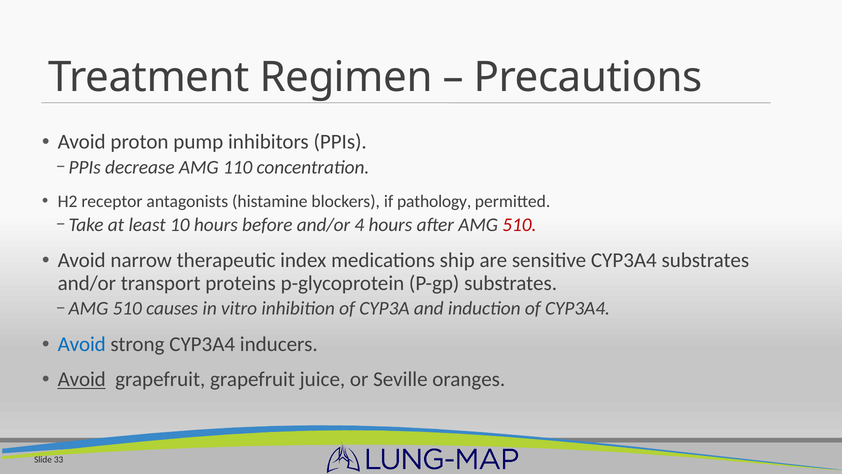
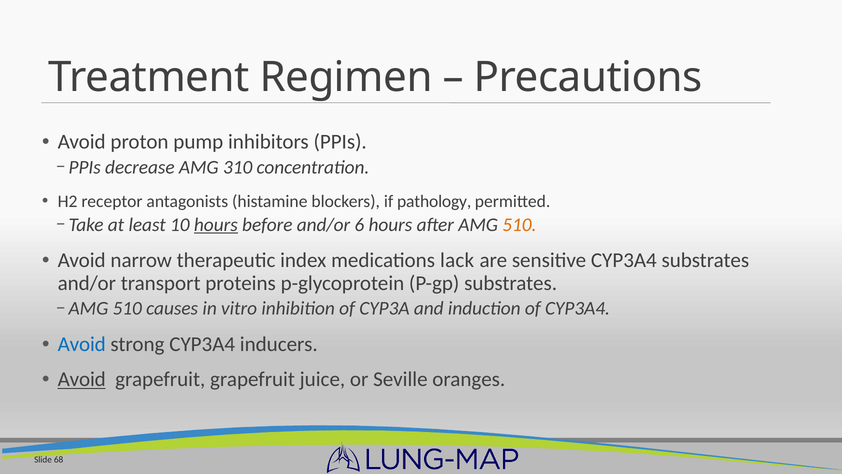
110: 110 -> 310 (238, 167)
hours underline: none -> present (216, 225)
4: 4 -> 6 (359, 225)
510 colour: red -> orange (519, 225)
ship: ship -> lack (457, 260)
33: 33 -> 68 (59, 459)
